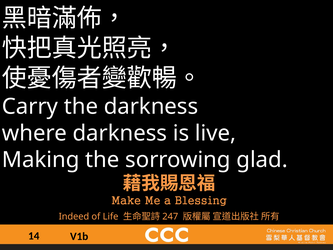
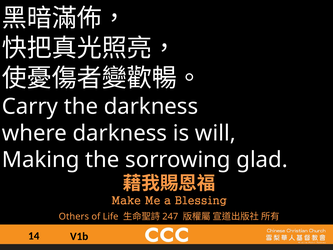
live: live -> will (215, 133)
Indeed: Indeed -> Others (74, 216)
